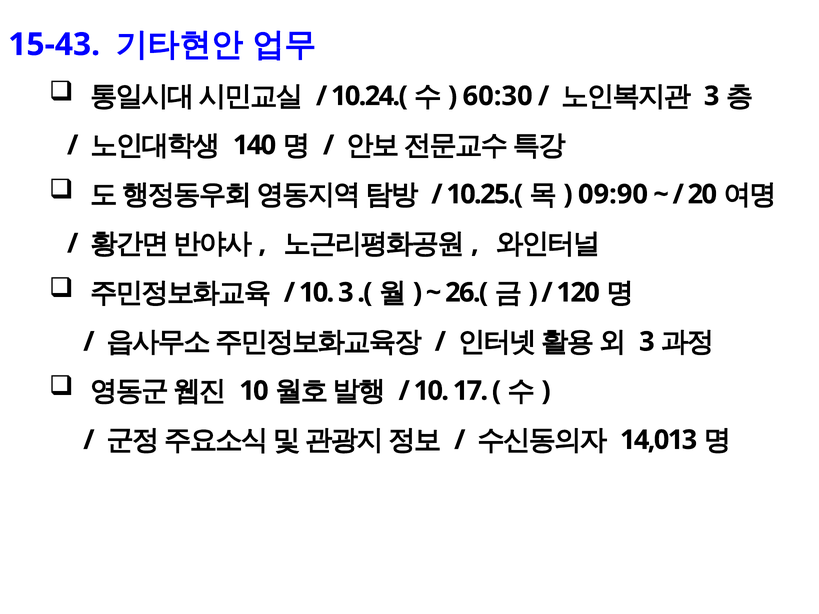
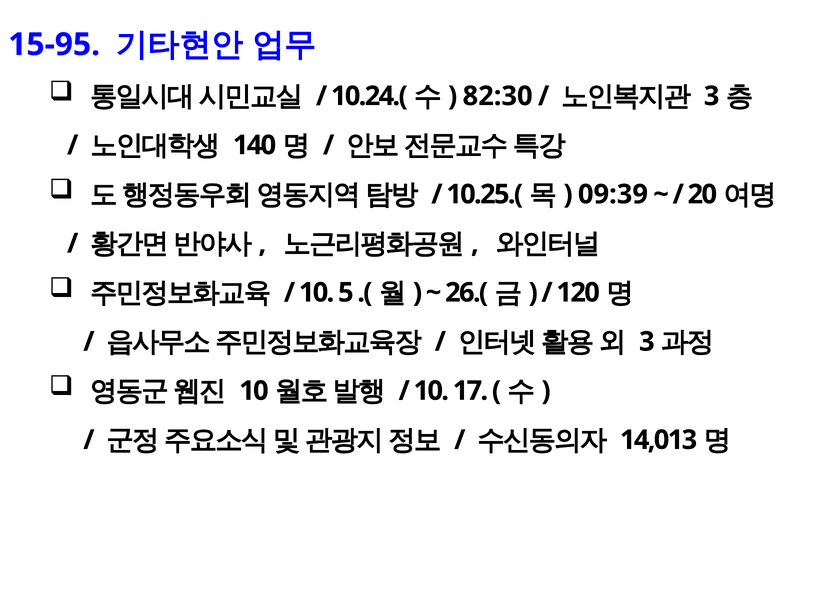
15-43: 15-43 -> 15-95 (54, 45)
60:30: 60:30 -> 82:30 (498, 96)
09:90: 09:90 -> 09:39 (613, 194)
10 3: 3 -> 5 (346, 293)
